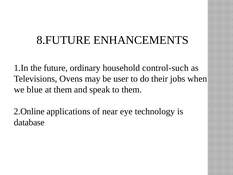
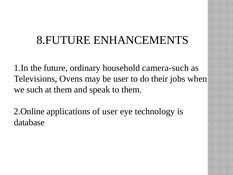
control-such: control-such -> camera-such (165, 68)
blue: blue -> such (35, 90)
of near: near -> user (110, 111)
